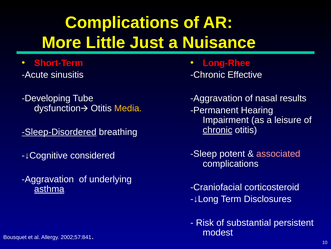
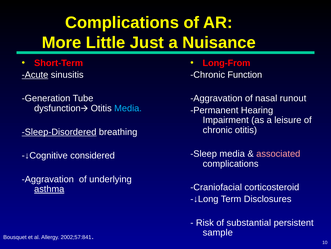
Long-Rhee: Long-Rhee -> Long-From (226, 63)
Acute underline: none -> present (35, 75)
Effective: Effective -> Function (245, 75)
Developing: Developing -> Generation (46, 98)
results: results -> runout (293, 98)
Media colour: yellow -> light blue (128, 108)
chronic underline: present -> none (218, 130)
Sleep potent: potent -> media (232, 153)
modest: modest -> sample (218, 232)
